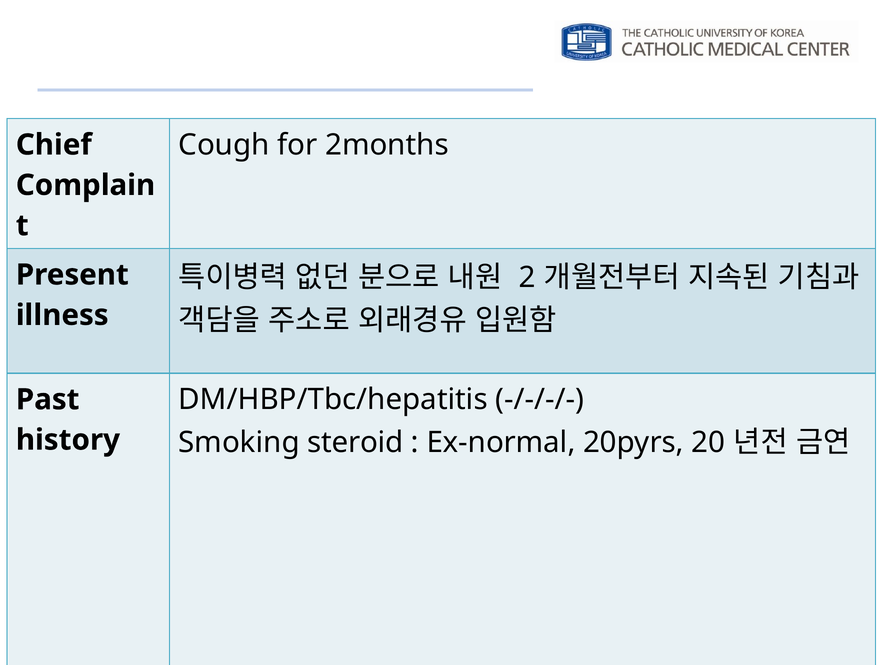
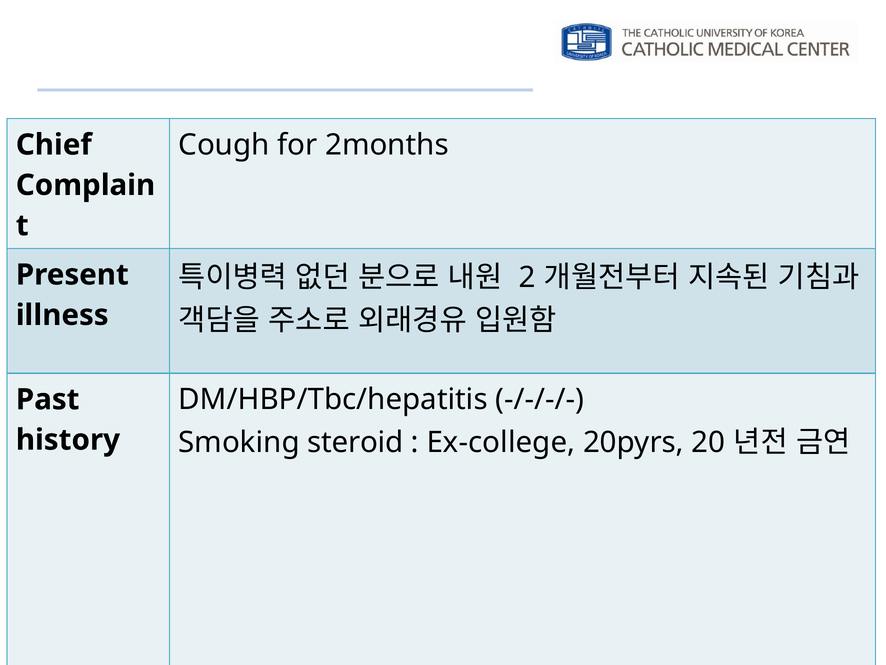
Ex-normal: Ex-normal -> Ex-college (501, 442)
